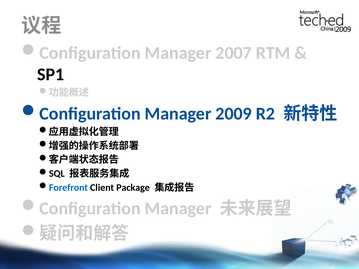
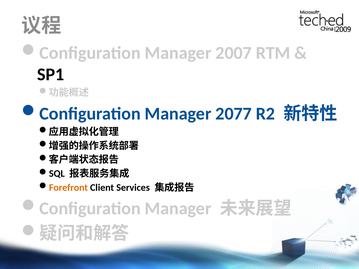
2009: 2009 -> 2077 (234, 114)
Forefront colour: blue -> orange (68, 188)
Package: Package -> Services (133, 188)
